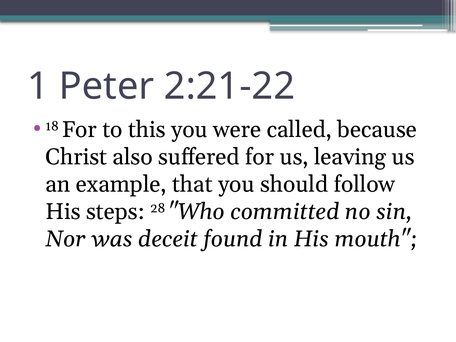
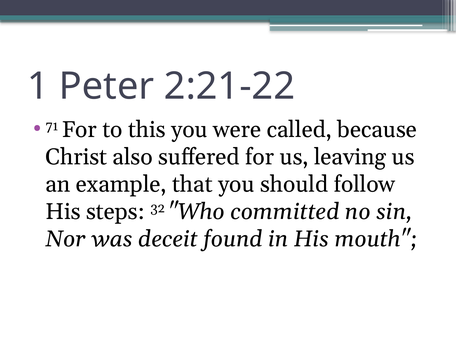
18: 18 -> 71 (52, 126)
28: 28 -> 32 (158, 208)
